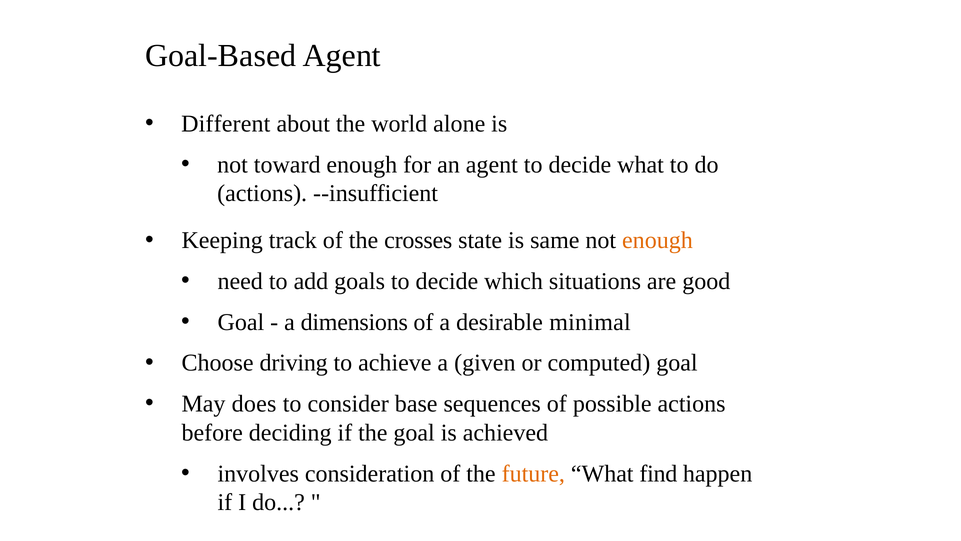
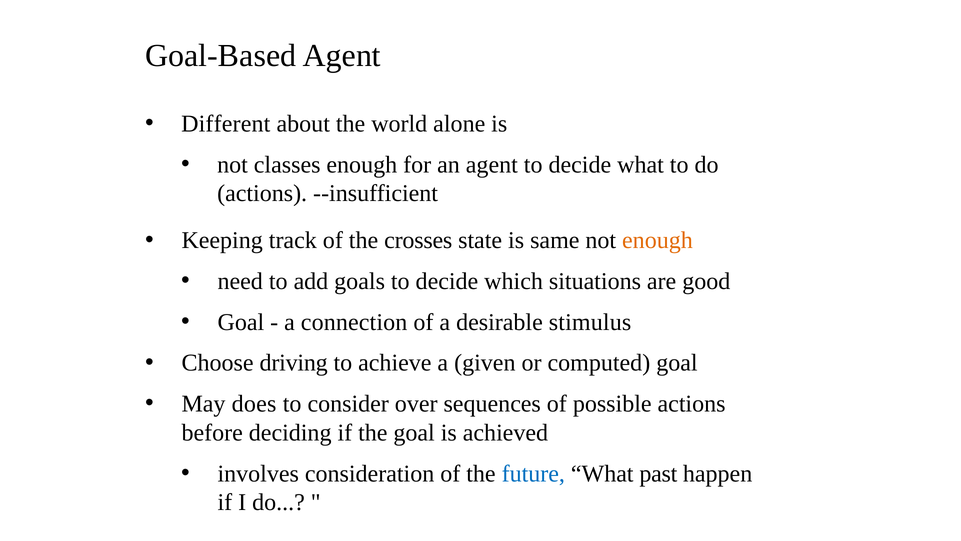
toward: toward -> classes (287, 165)
dimensions: dimensions -> connection (354, 322)
minimal: minimal -> stimulus (590, 322)
base: base -> over (416, 404)
future colour: orange -> blue (533, 473)
find: find -> past (658, 473)
